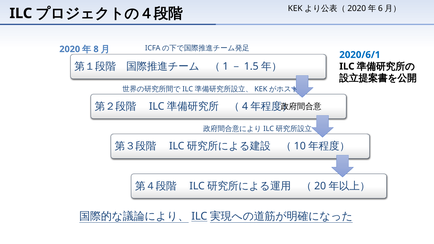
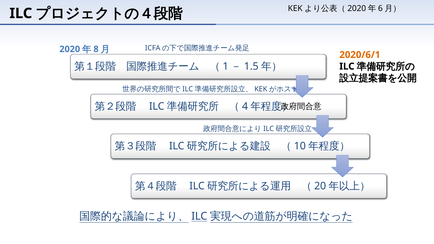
2020/6/1 colour: blue -> orange (360, 55)
